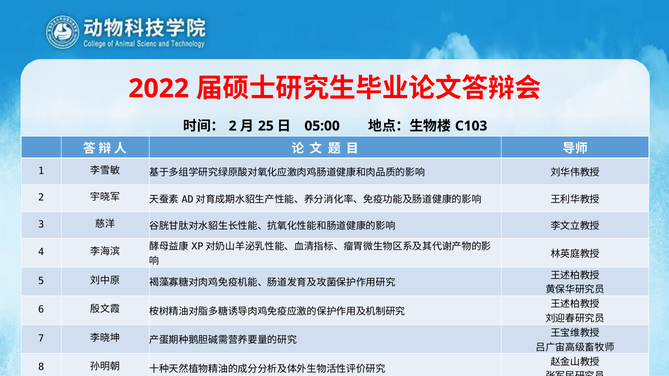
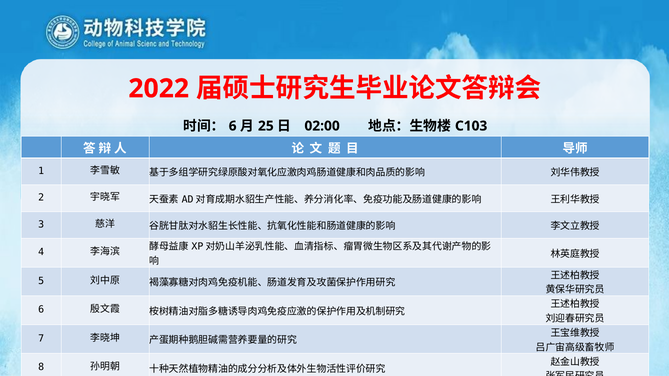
2: 2 -> 6 (233, 126)
05:00: 05:00 -> 02:00 (322, 126)
